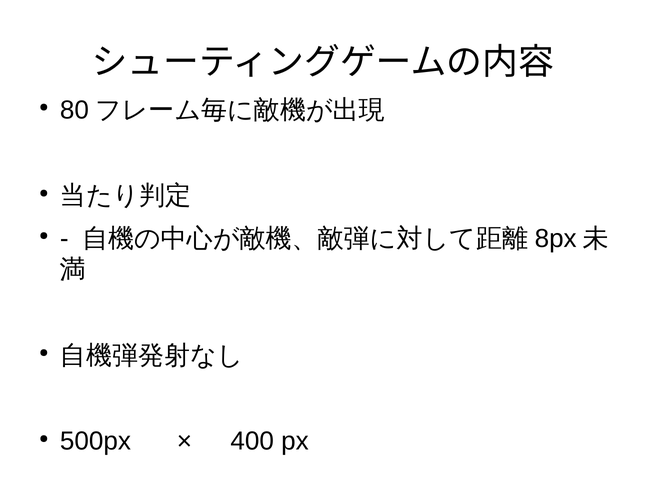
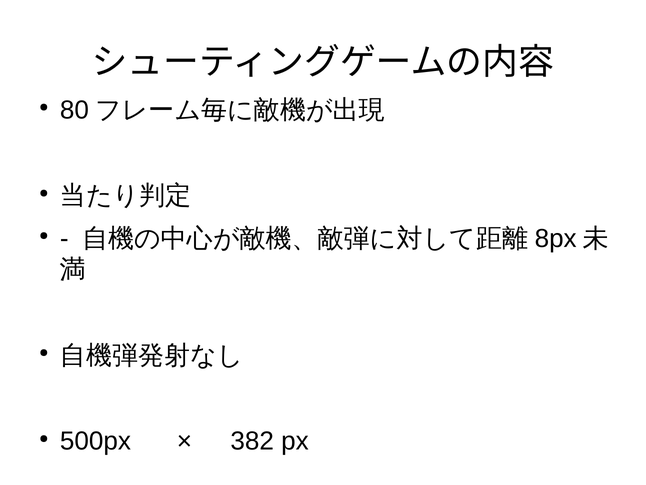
400: 400 -> 382 (252, 441)
